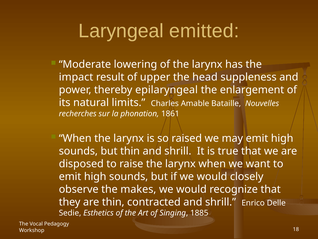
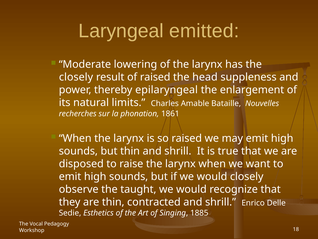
impact: impact -> closely (76, 77)
of upper: upper -> raised (155, 77)
makes: makes -> taught (138, 189)
